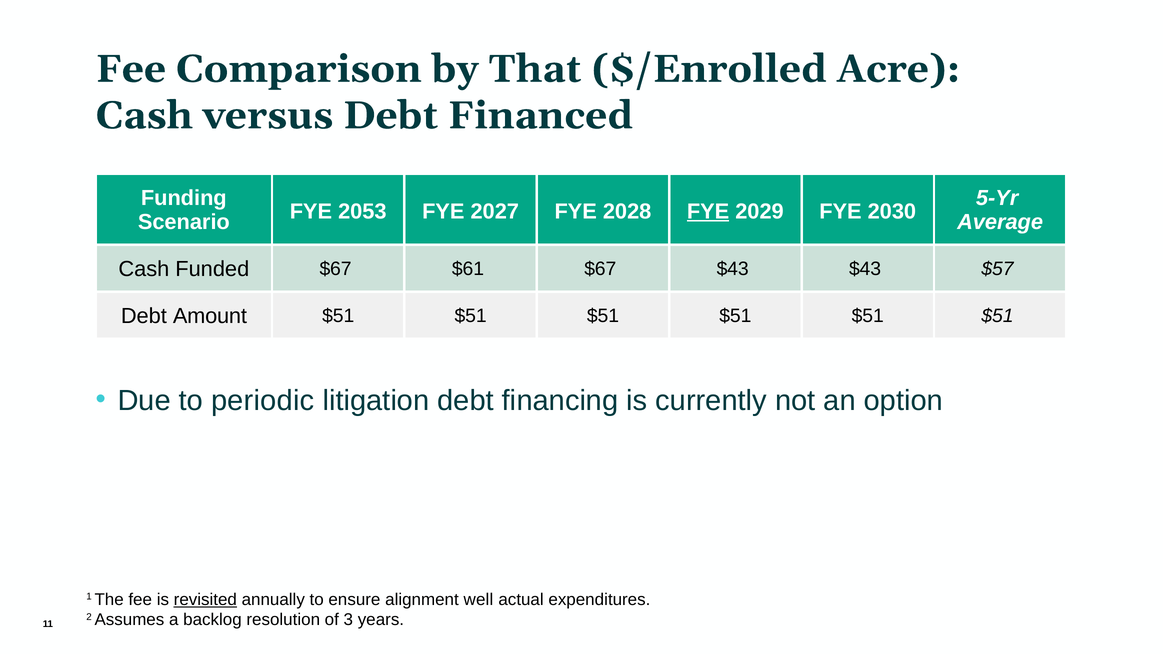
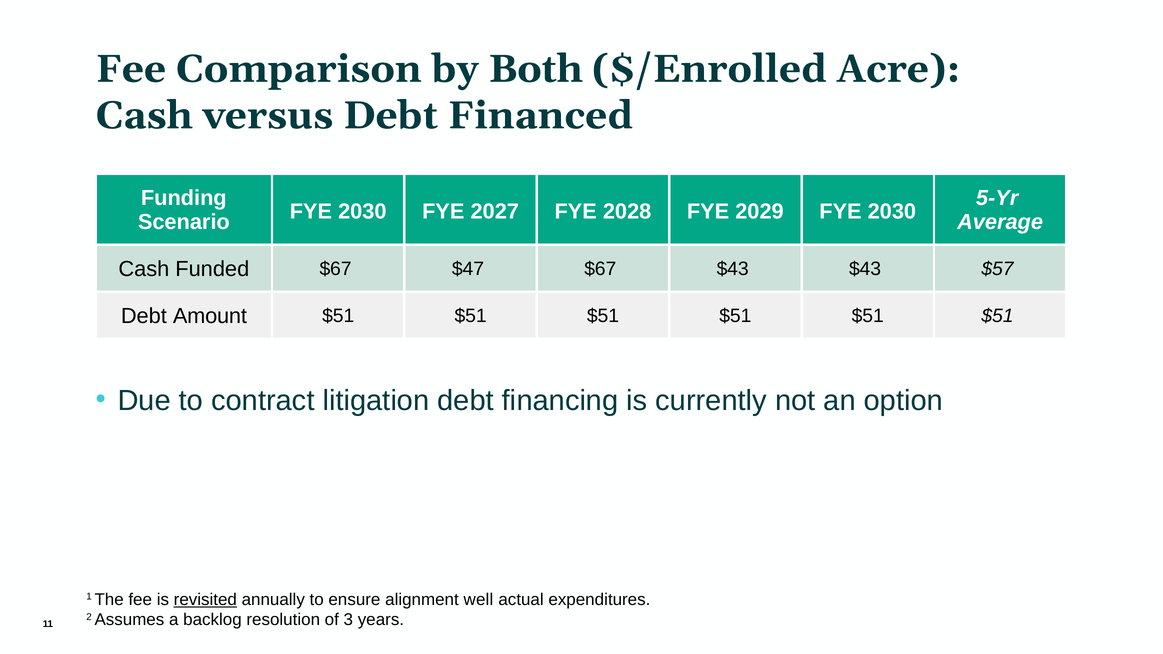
That: That -> Both (536, 69)
Scenario FYE 2053: 2053 -> 2030 (362, 211)
FYE underline: present -> none (708, 211)
$61: $61 -> $47 (468, 269)
periodic: periodic -> contract (263, 401)
